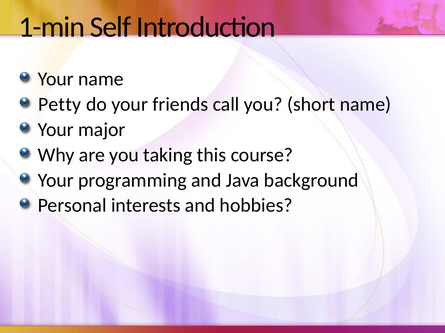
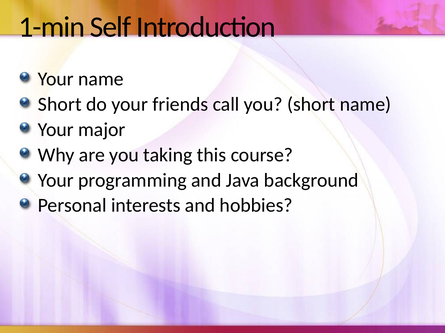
Petty: Petty -> Short (60, 105)
